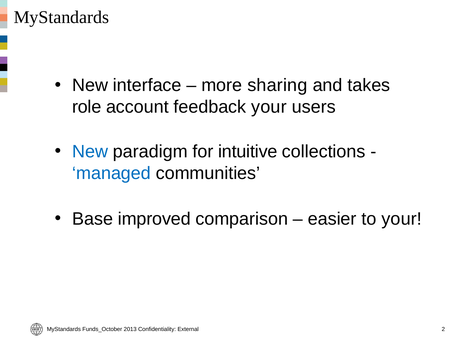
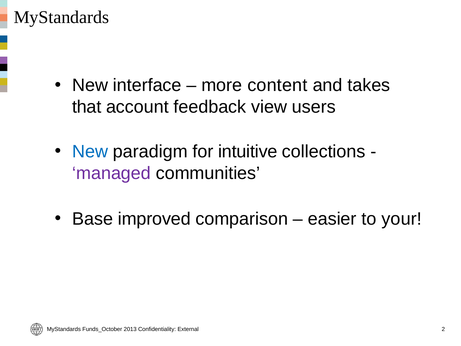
sharing: sharing -> content (277, 85)
role: role -> that (87, 107)
feedback your: your -> view (269, 107)
managed colour: blue -> purple (112, 173)
